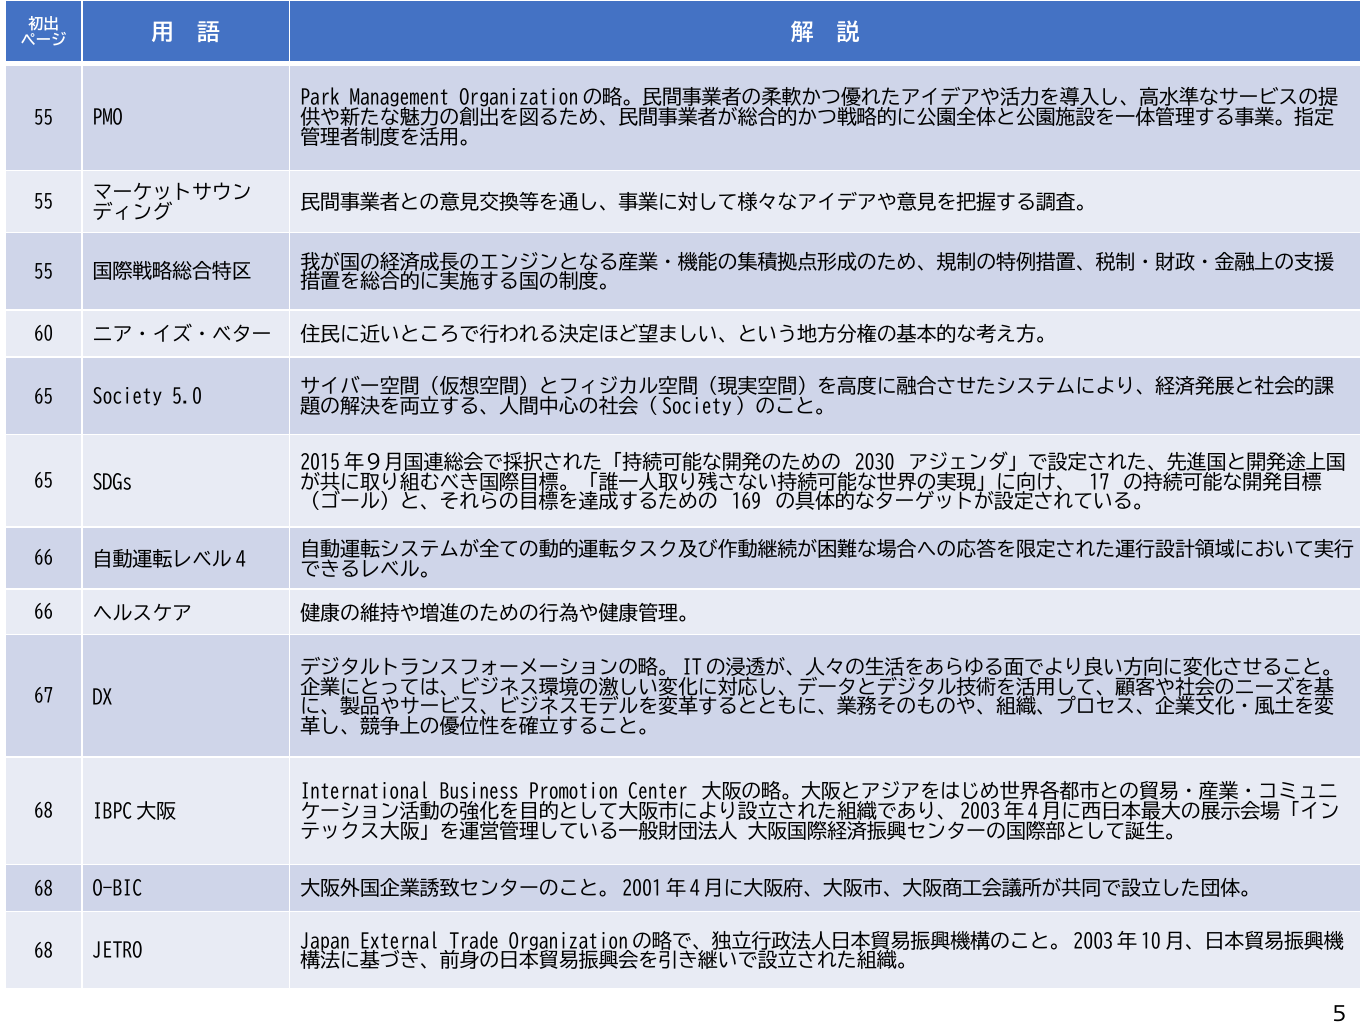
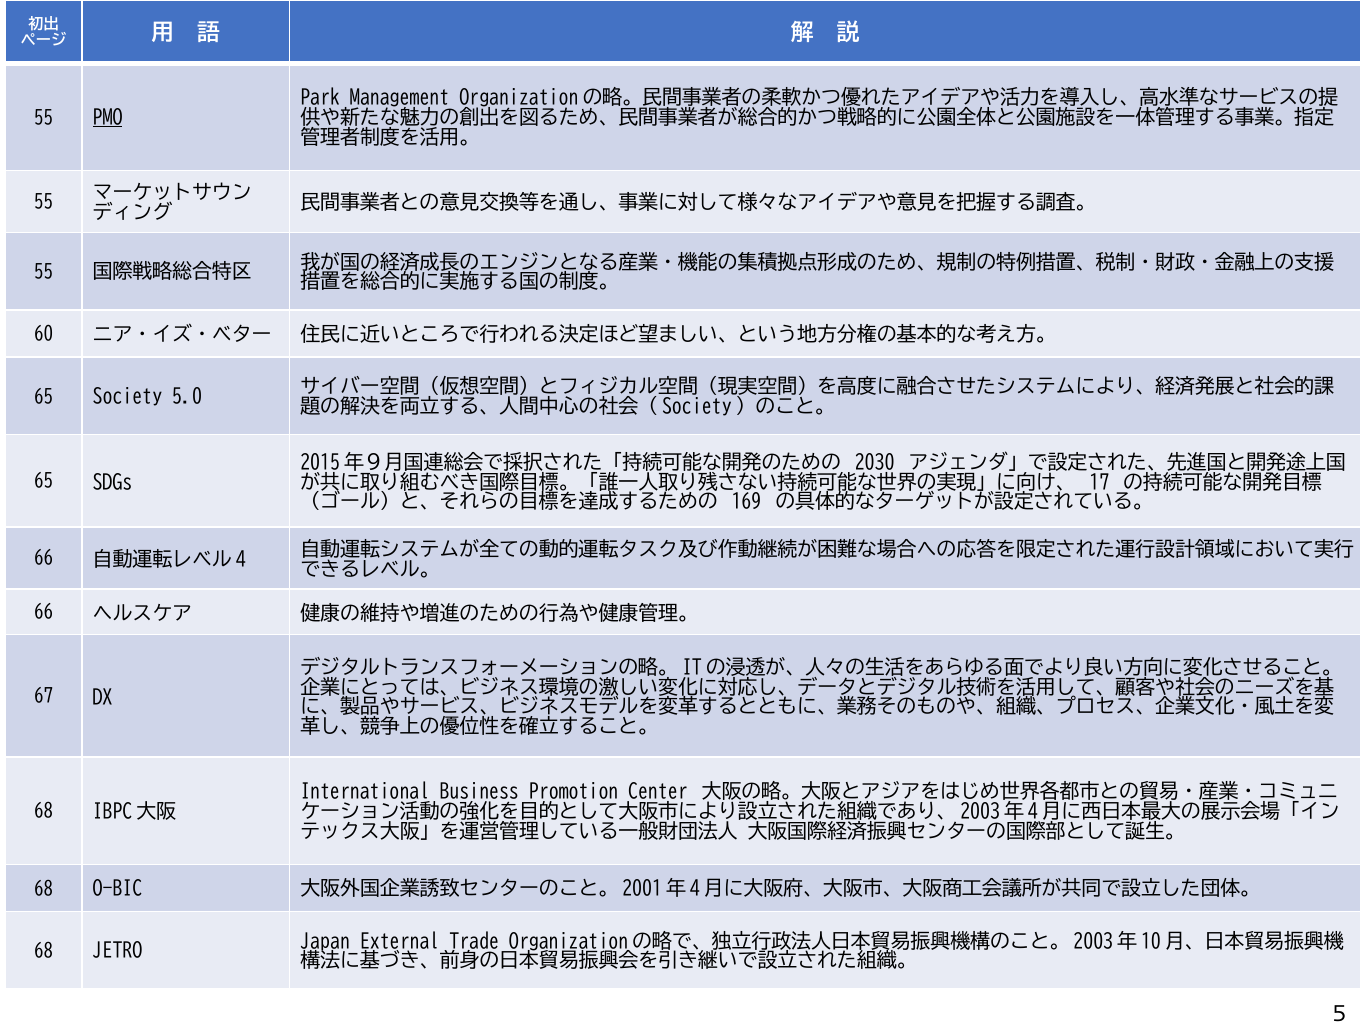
PMO underline: none -> present (108, 118)
